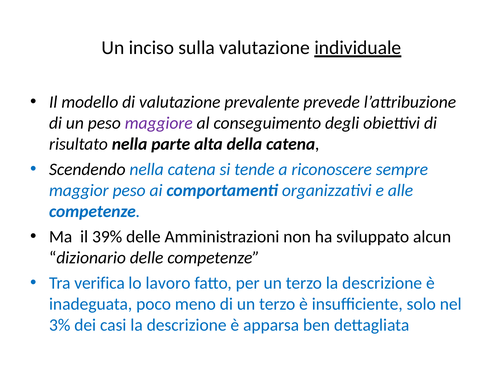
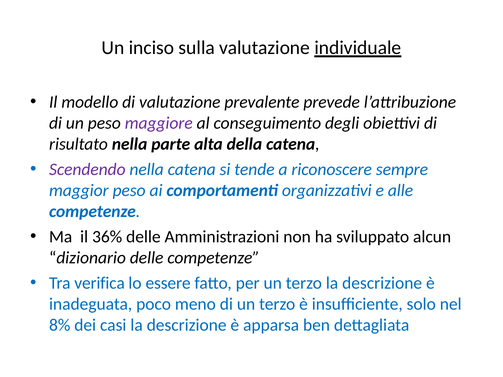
Scendendo colour: black -> purple (87, 170)
39%: 39% -> 36% (107, 237)
lavoro: lavoro -> essere (168, 283)
3%: 3% -> 8% (60, 325)
